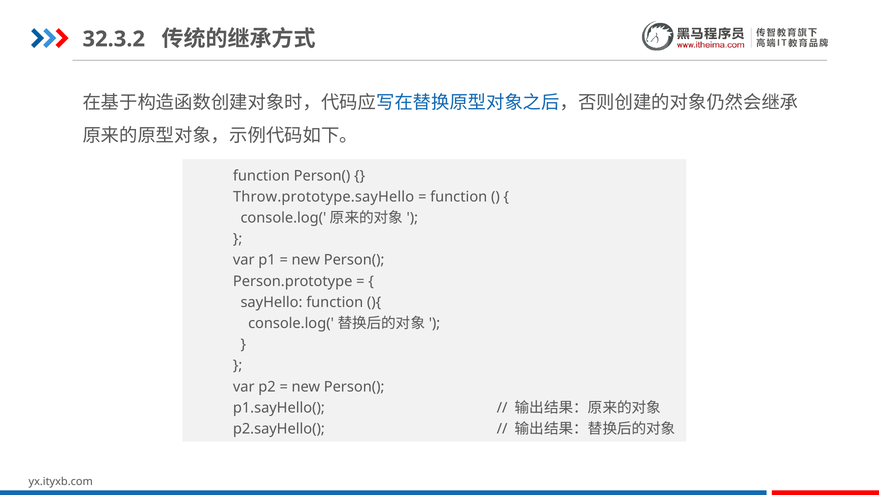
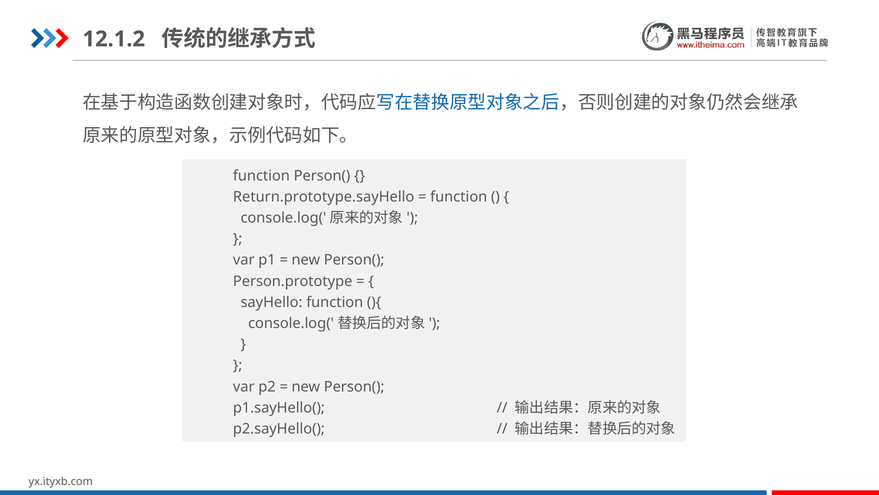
32.3.2: 32.3.2 -> 12.1.2 (114, 39)
Throw.prototype.sayHello: Throw.prototype.sayHello -> Return.prototype.sayHello (324, 197)
